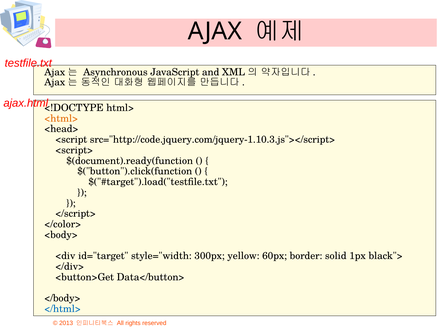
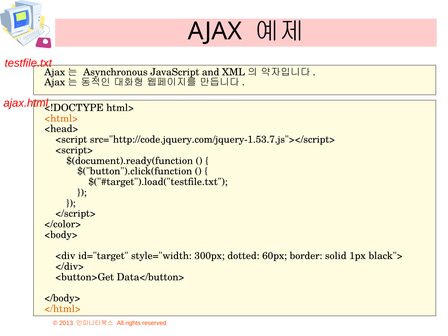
src="http://code.jquery.com/jquery-1.10.3.js"></script>: src="http://code.jquery.com/jquery-1.10.3.js"></script> -> src="http://code.jquery.com/jquery-1.53.7.js"></script> (213, 140)
yellow: yellow -> dotted (243, 256)
</html> colour: blue -> orange (63, 309)
